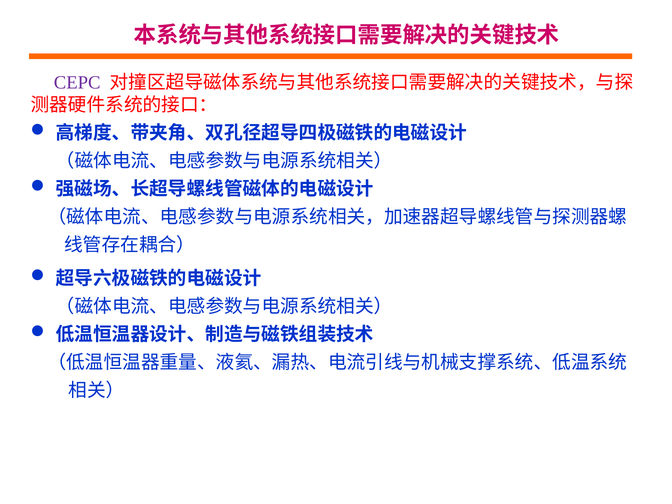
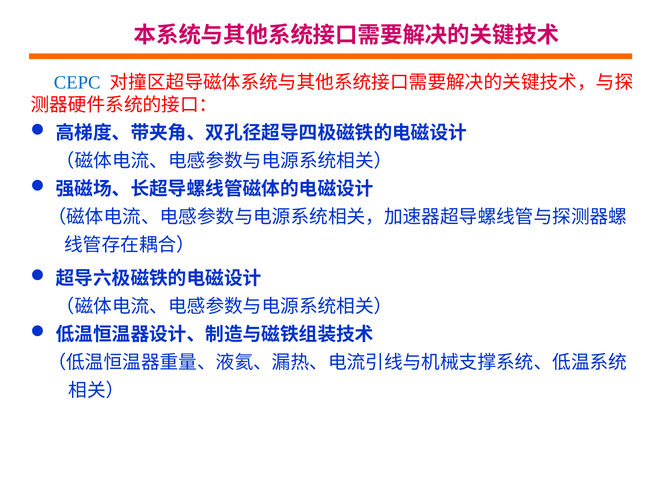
CEPC colour: purple -> blue (77, 83)
